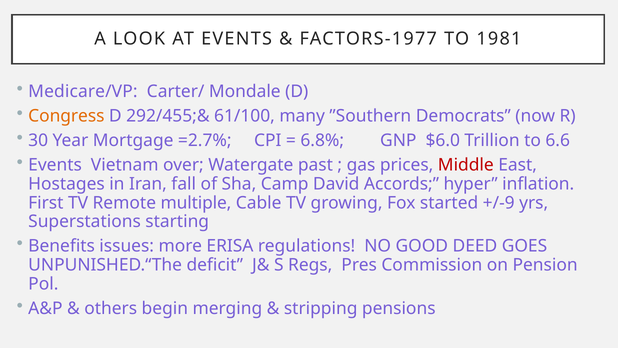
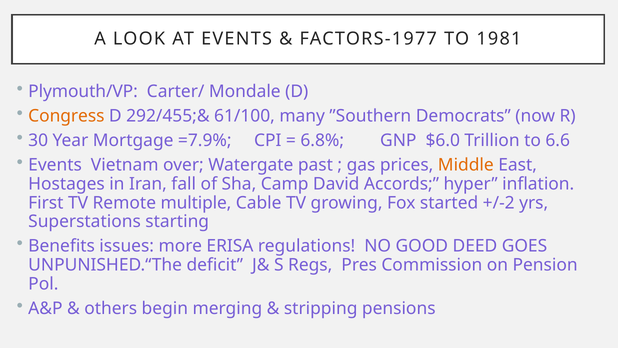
Medicare/VP: Medicare/VP -> Plymouth/VP (83, 91)
=2.7%: =2.7% -> =7.9% (205, 140)
Middle colour: red -> orange (466, 165)
+/-9: +/-9 -> +/-2 (499, 203)
